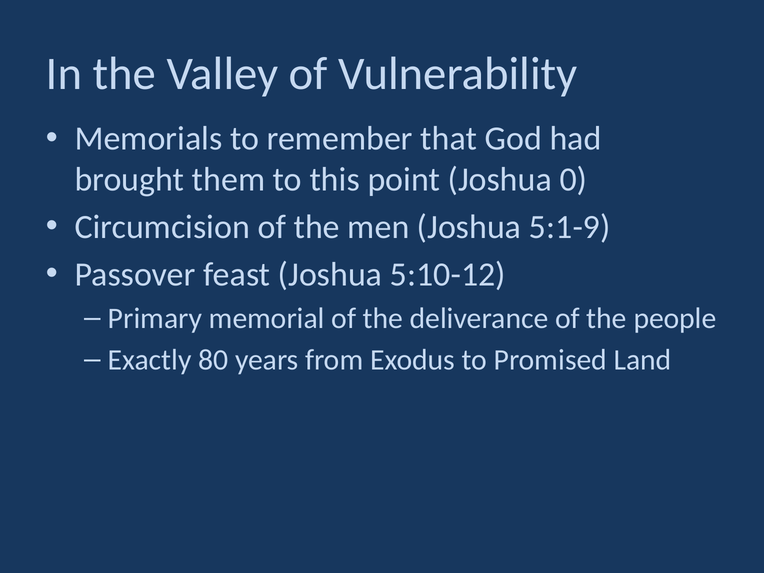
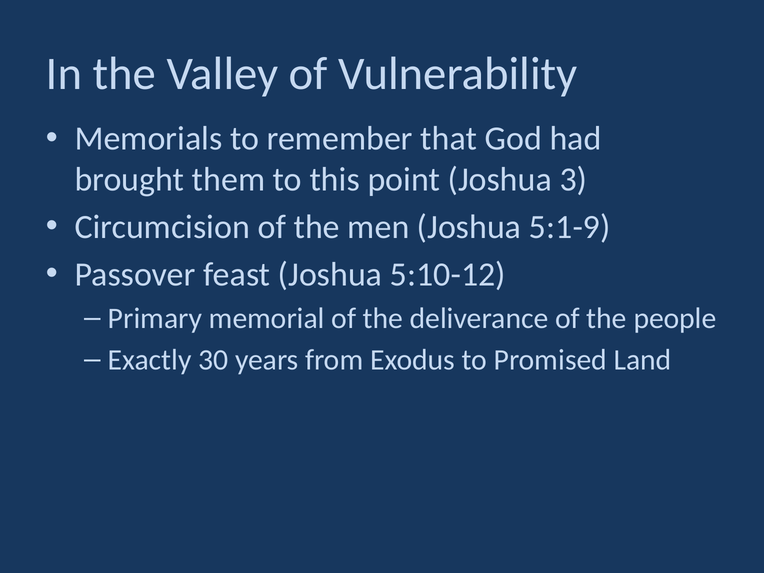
0: 0 -> 3 (573, 179)
80: 80 -> 30 (213, 360)
